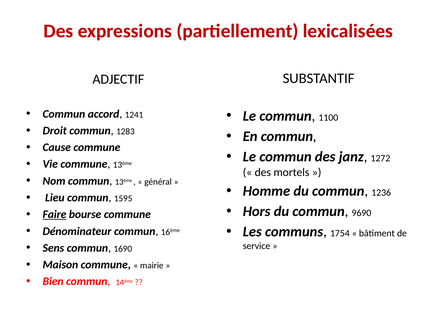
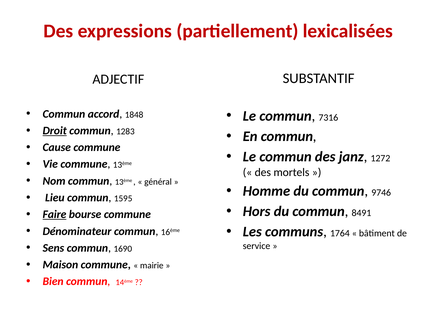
1241: 1241 -> 1848 (134, 115)
1100: 1100 -> 7316 (328, 117)
Droit underline: none -> present (55, 131)
1236: 1236 -> 9746 (381, 192)
9690: 9690 -> 8491 (361, 213)
1754: 1754 -> 1764 (340, 233)
